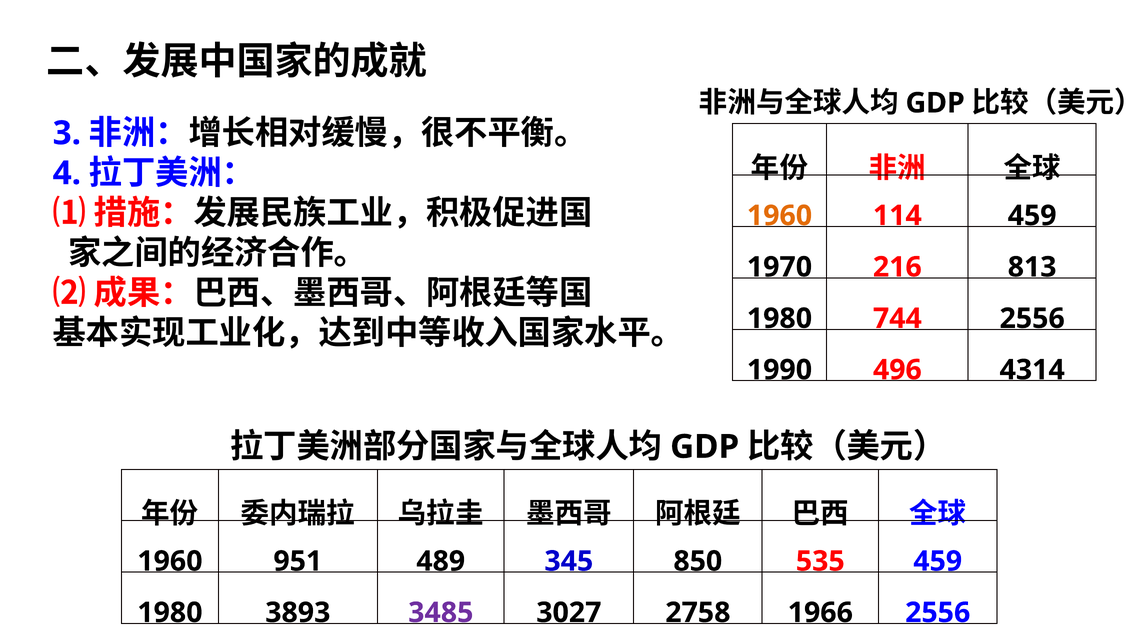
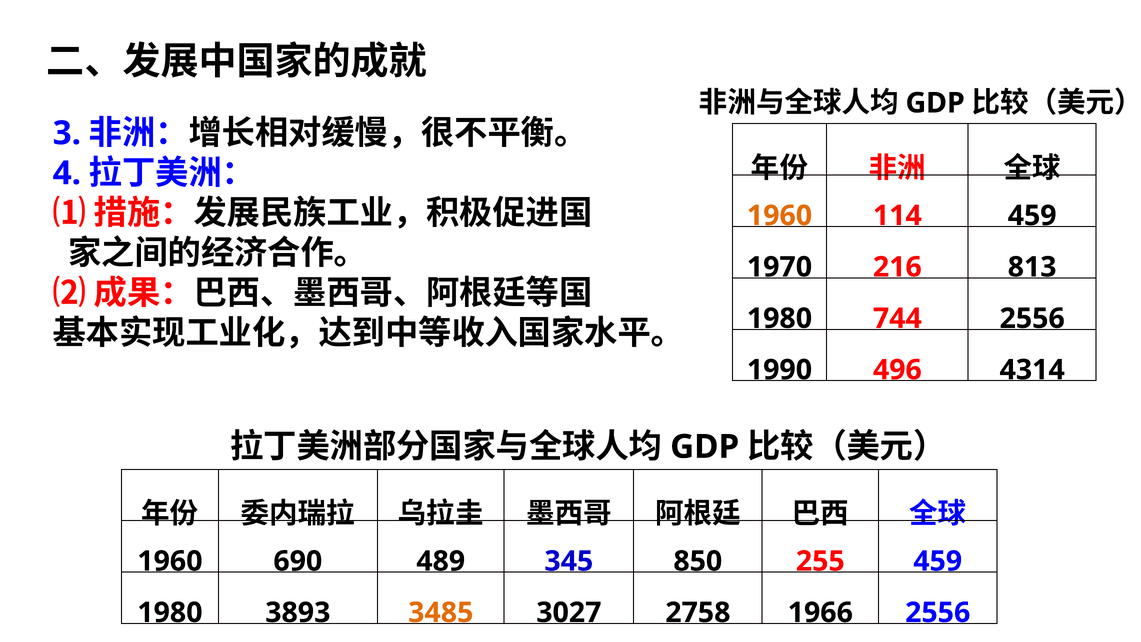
951: 951 -> 690 (298, 561)
535: 535 -> 255 (820, 561)
3485 colour: purple -> orange (441, 613)
